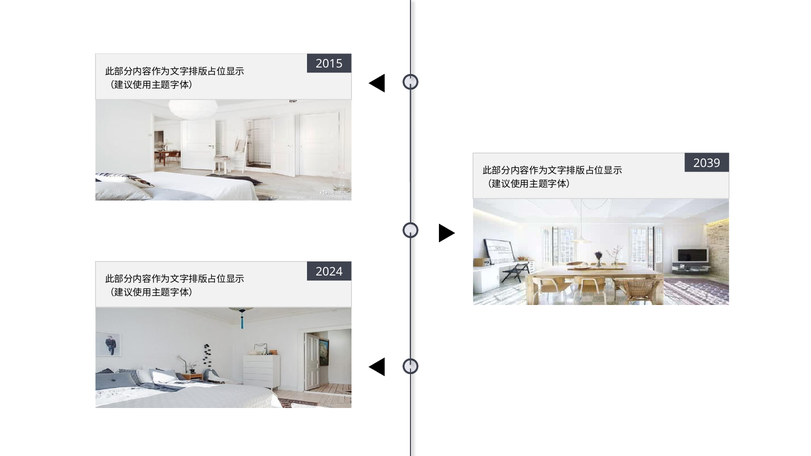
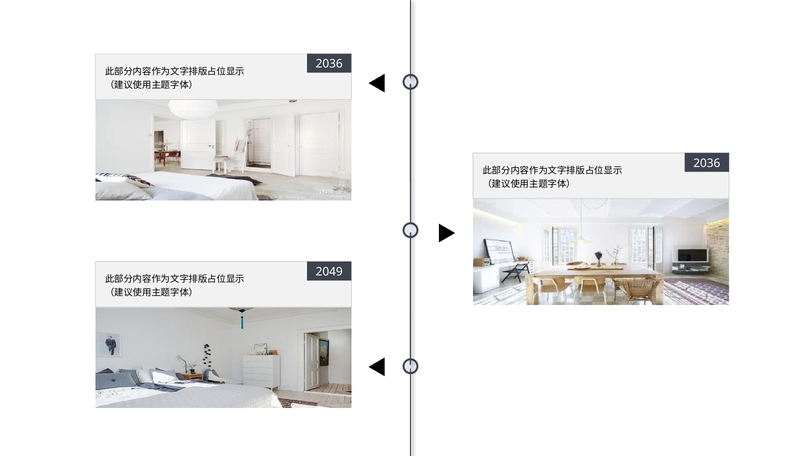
2015: 2015 -> 2036 (329, 64)
2039: 2039 -> 2036 (707, 163)
2024: 2024 -> 2049 (329, 272)
